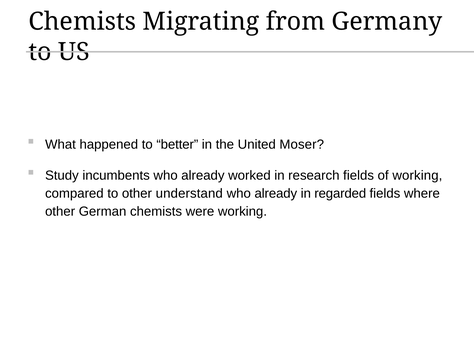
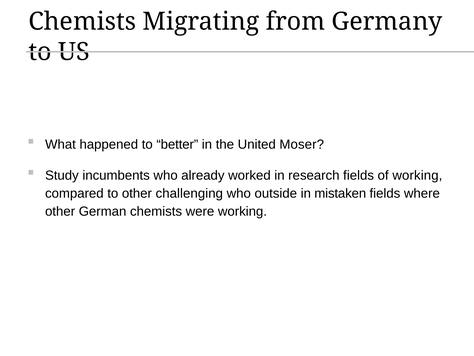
understand: understand -> challenging (189, 193)
already: already -> outside (276, 193)
regarded: regarded -> mistaken (340, 193)
